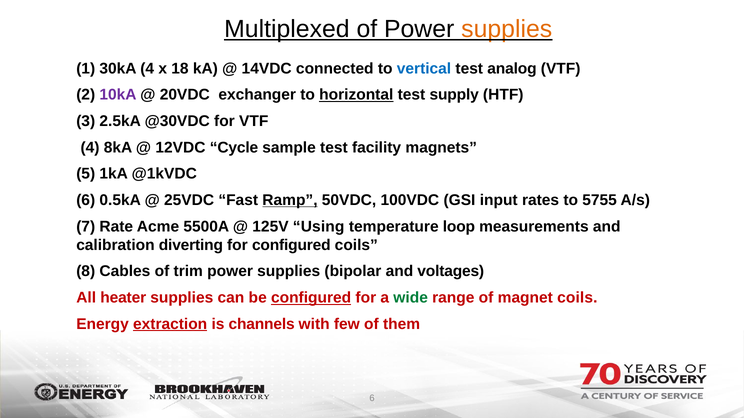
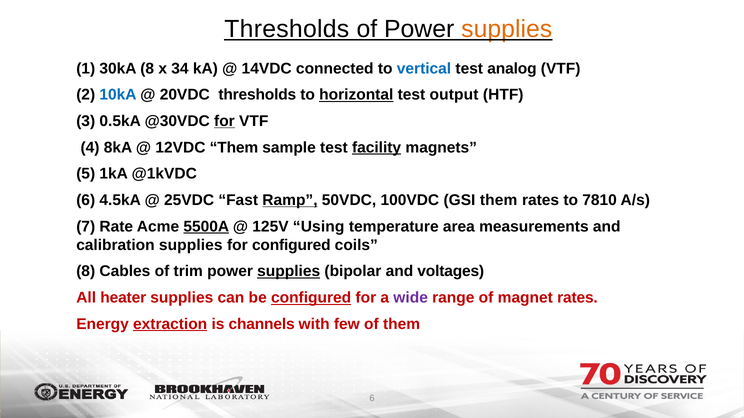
Multiplexed: Multiplexed -> Thresholds (287, 29)
30kA 4: 4 -> 8 (147, 69)
18: 18 -> 34 (180, 69)
10kA colour: purple -> blue (118, 95)
20VDC exchanger: exchanger -> thresholds (257, 95)
supply: supply -> output (454, 95)
2.5kA: 2.5kA -> 0.5kA (120, 121)
for underline: none -> present (224, 121)
12VDC Cycle: Cycle -> Them (234, 148)
facility underline: none -> present (377, 148)
0.5kA: 0.5kA -> 4.5kA (120, 200)
GSI input: input -> them (499, 200)
5755: 5755 -> 7810 (600, 200)
5500A underline: none -> present (206, 227)
loop: loop -> area (459, 227)
calibration diverting: diverting -> supplies (191, 245)
supplies underline: none -> present (289, 272)
wide colour: green -> purple (411, 298)
magnet coils: coils -> rates (577, 298)
